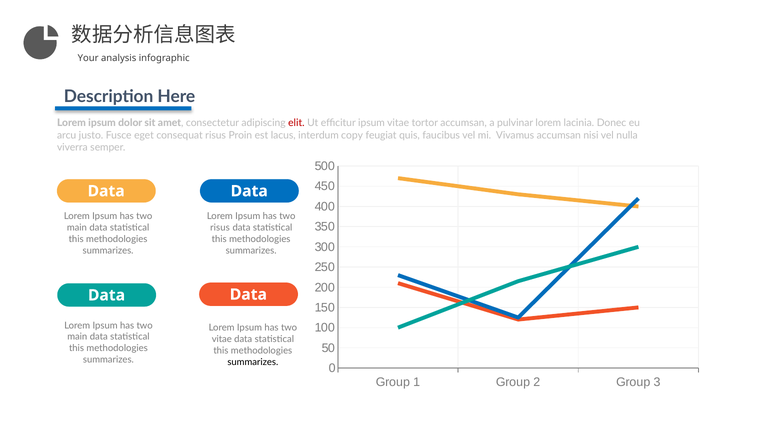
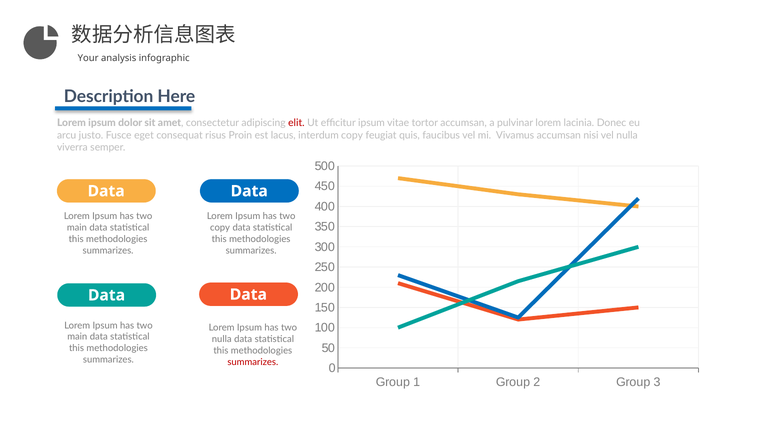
risus: risus -> copy (220, 228)
vitae: vitae -> nulla (222, 339)
summarizes colour: black -> red (253, 362)
